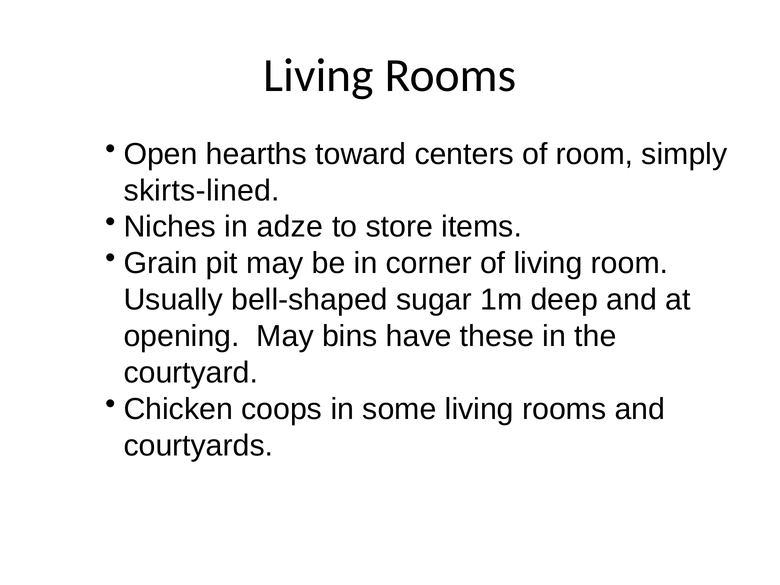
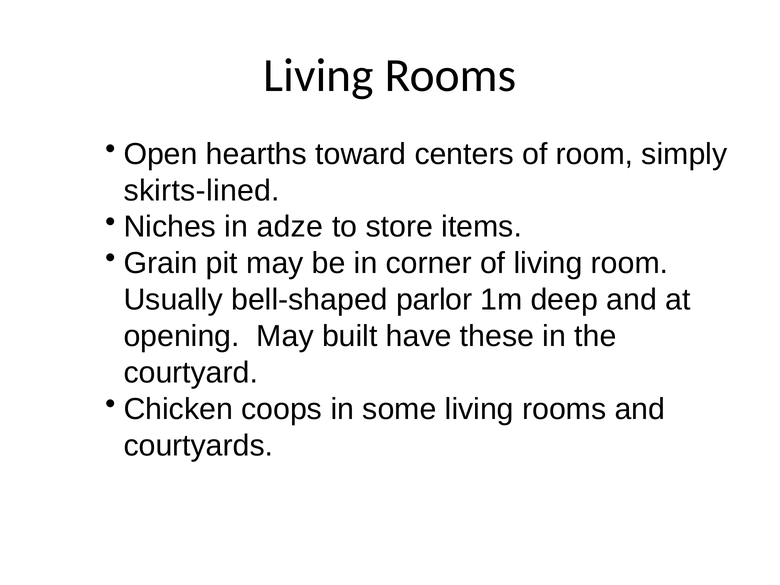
sugar: sugar -> parlor (434, 300)
bins: bins -> built (350, 336)
